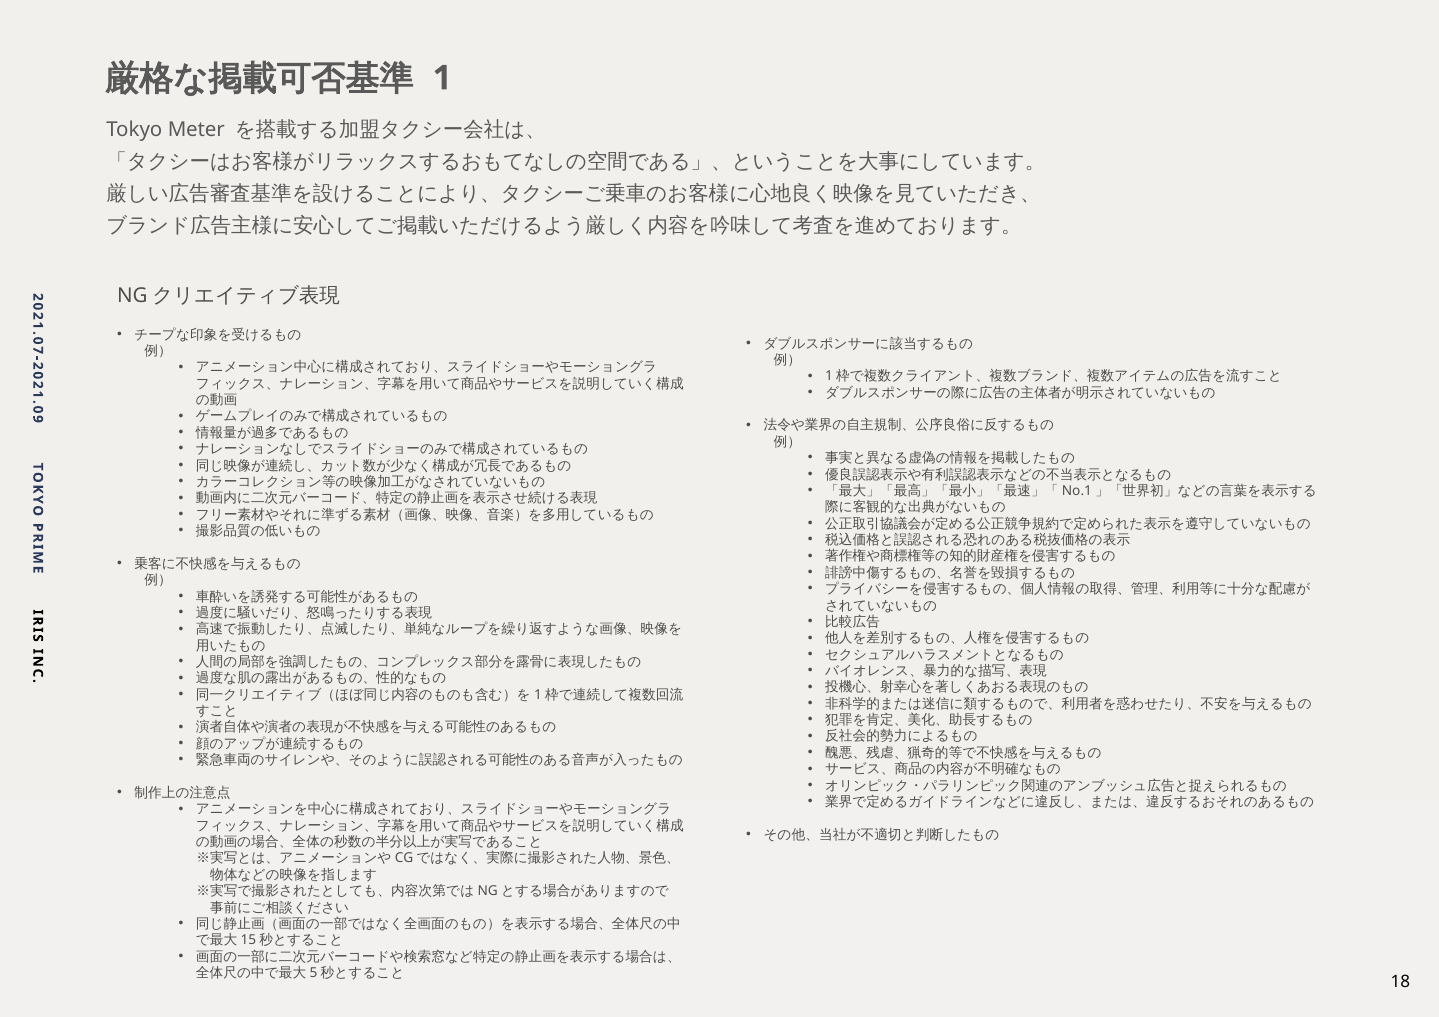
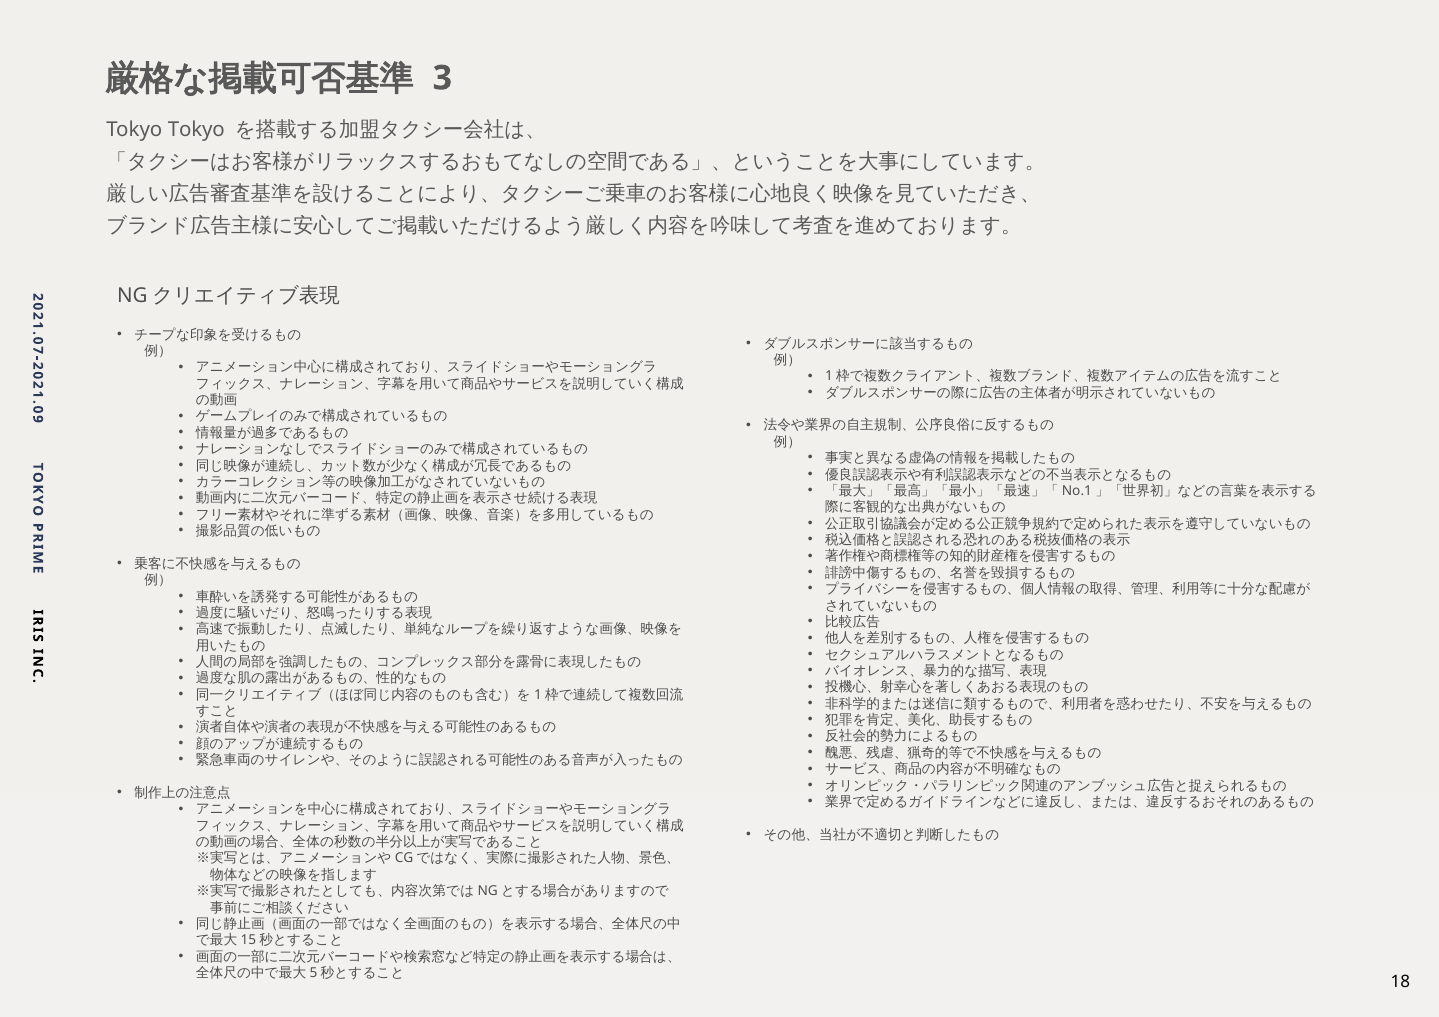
1: 1 -> 3 (442, 78)
Tokyo Meter: Meter -> Tokyo (196, 130)
